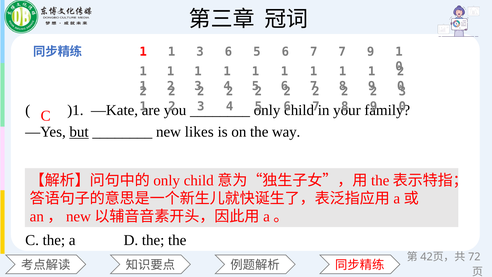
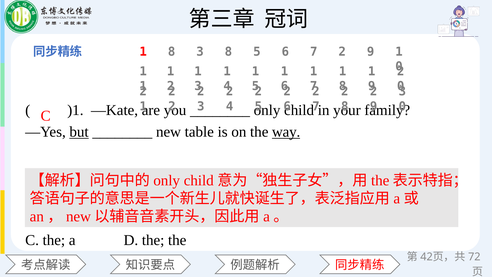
1: 1 -> 8 (172, 52)
3 6: 6 -> 8 (228, 52)
6 7 7: 7 -> 2 (342, 52)
likes: likes -> table (199, 132)
way underline: none -> present (286, 132)
